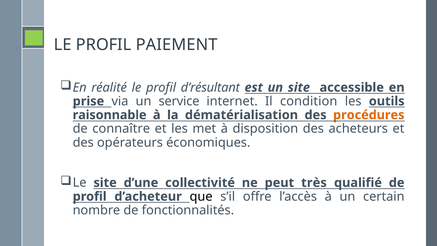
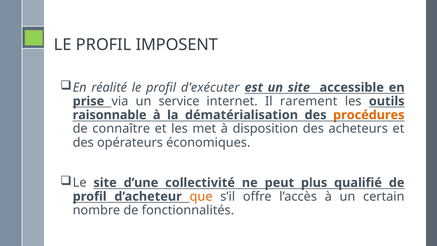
PAIEMENT: PAIEMENT -> IMPOSENT (177, 45)
d’résultant: d’résultant -> d’exécuter (210, 87)
condition: condition -> rarement (309, 101)
très: très -> plus (314, 183)
que colour: black -> orange (201, 196)
